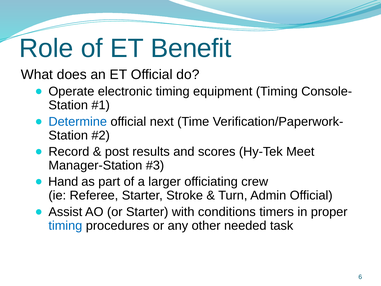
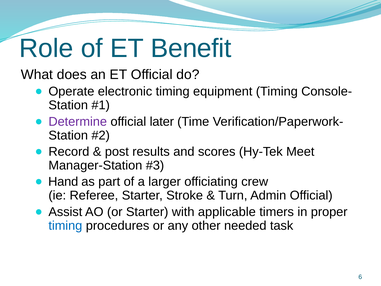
Determine colour: blue -> purple (78, 122)
next: next -> later (162, 122)
conditions: conditions -> applicable (227, 212)
